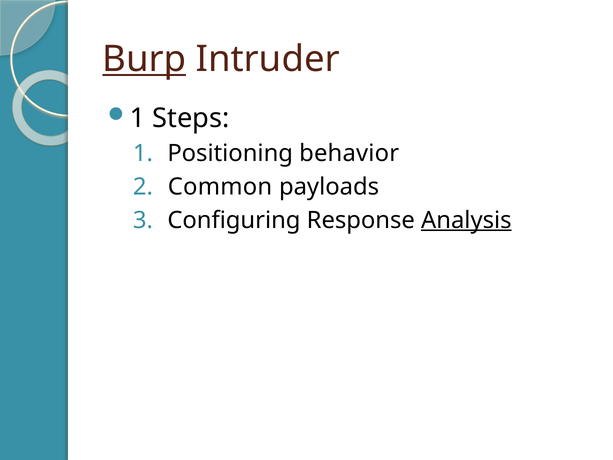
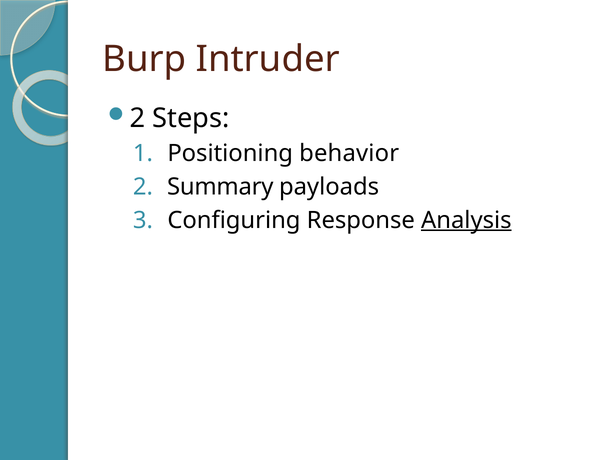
Burp underline: present -> none (144, 59)
1: 1 -> 2 (137, 118)
Common: Common -> Summary (220, 187)
